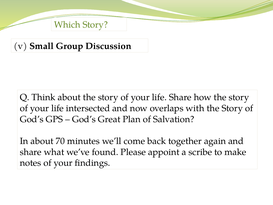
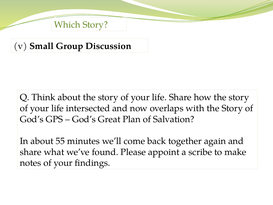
70: 70 -> 55 (60, 141)
